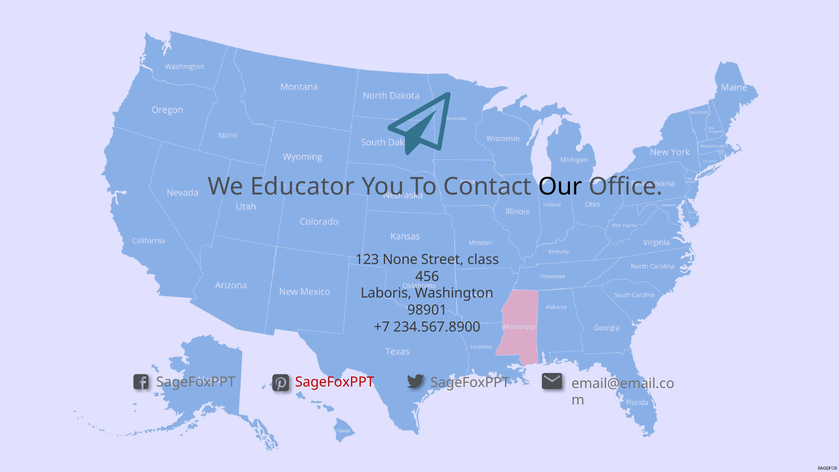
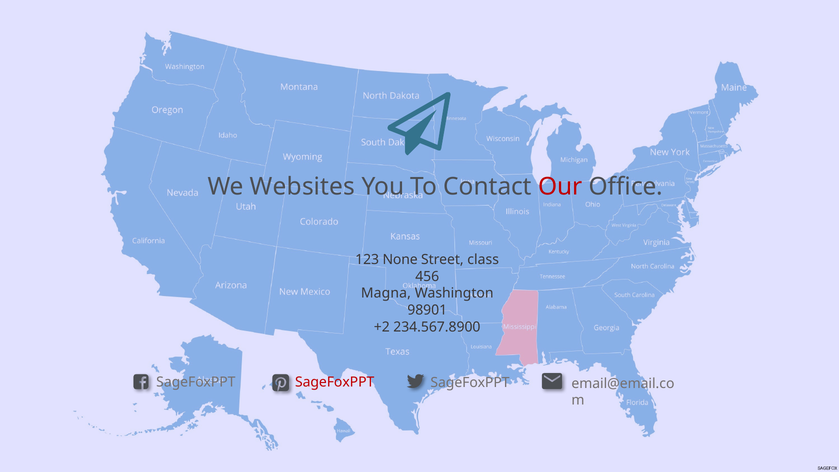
Educator: Educator -> Websites (303, 186)
Our colour: black -> red (560, 186)
Laboris: Laboris -> Magna (386, 293)
+7: +7 -> +2 (382, 327)
